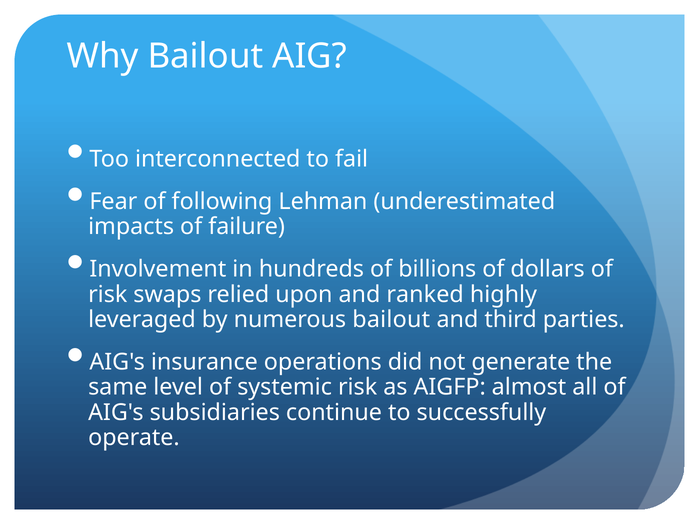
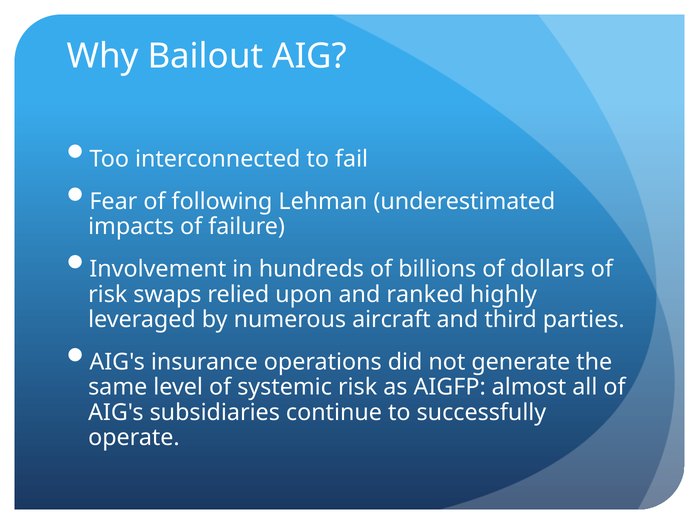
numerous bailout: bailout -> aircraft (391, 320)
